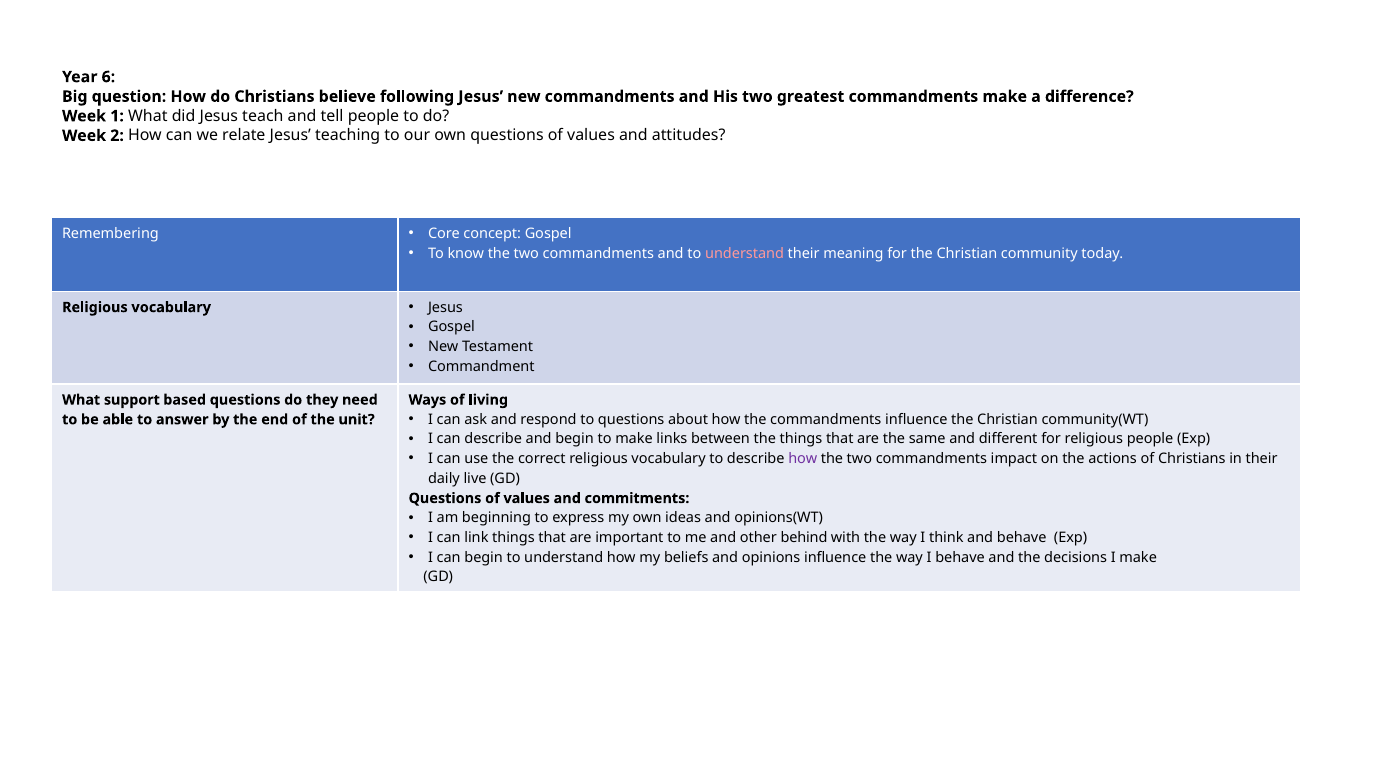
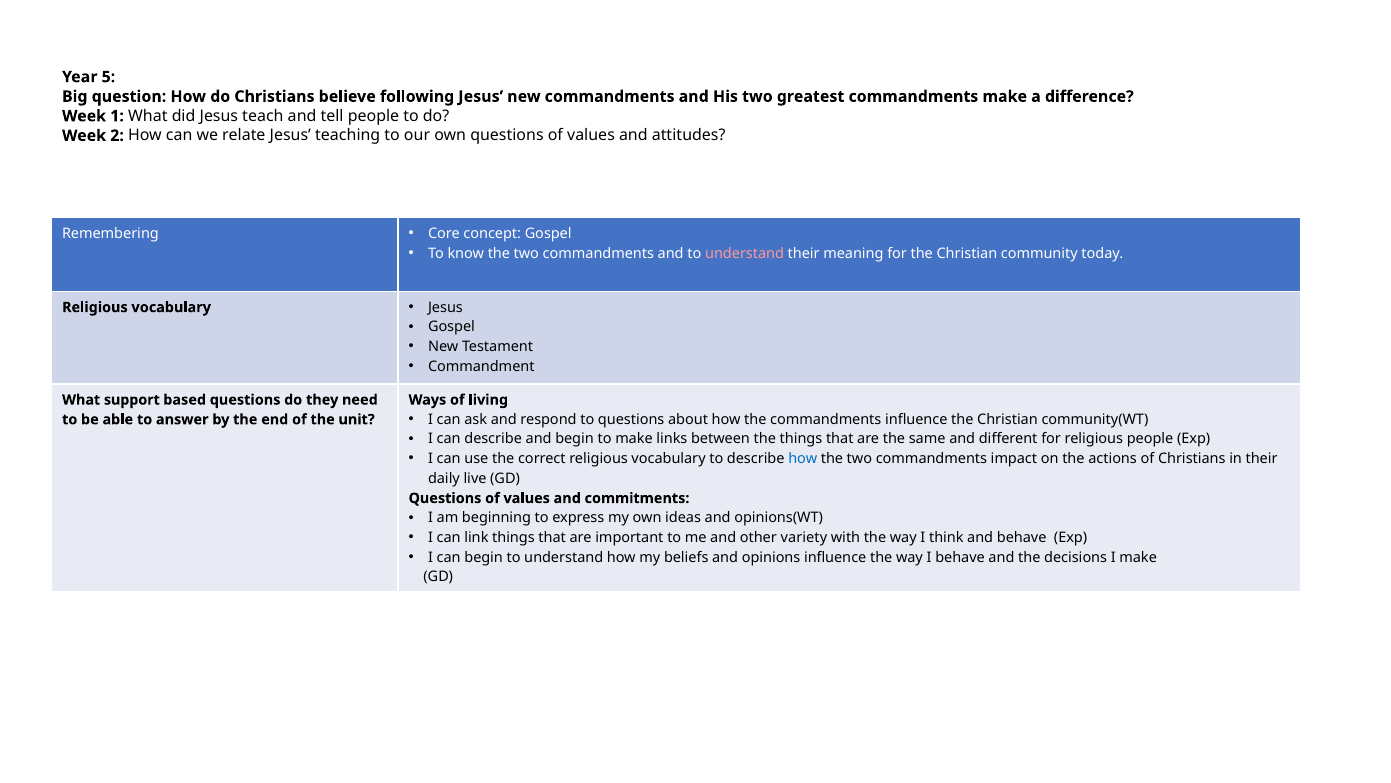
6: 6 -> 5 (108, 77)
how colour: purple -> blue (803, 459)
behind: behind -> variety (804, 537)
